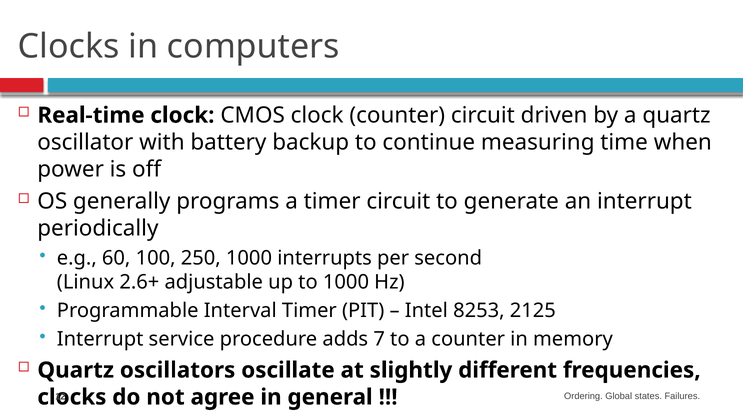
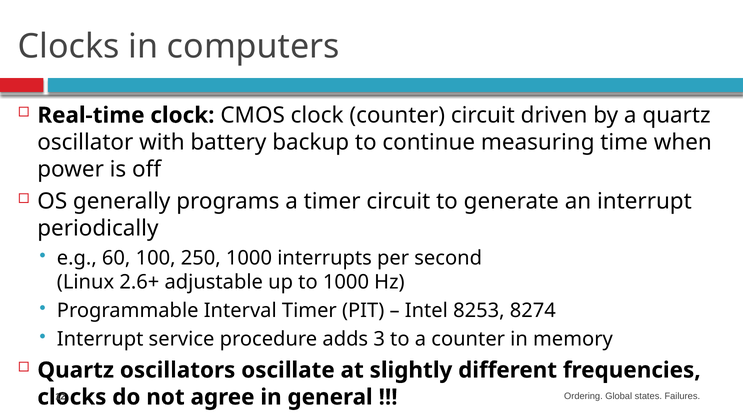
2125: 2125 -> 8274 (533, 311)
7: 7 -> 3 (379, 339)
